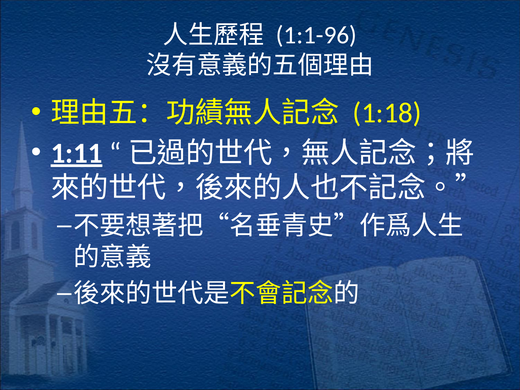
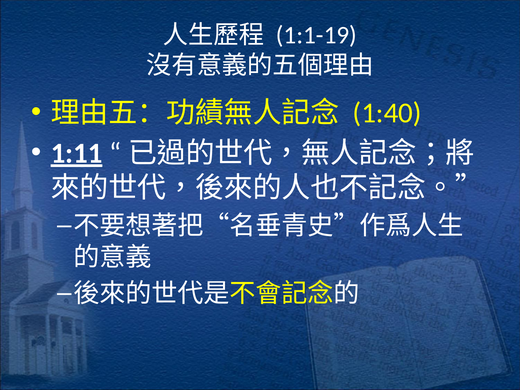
1:1-96: 1:1-96 -> 1:1-19 (316, 35)
1:18: 1:18 -> 1:40 (387, 113)
